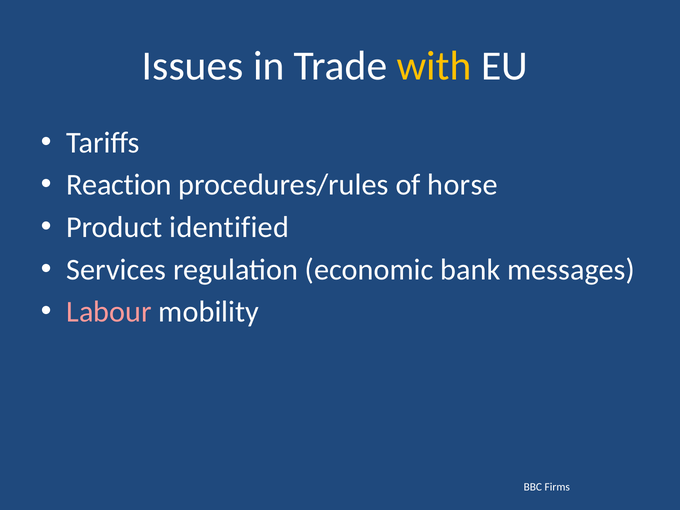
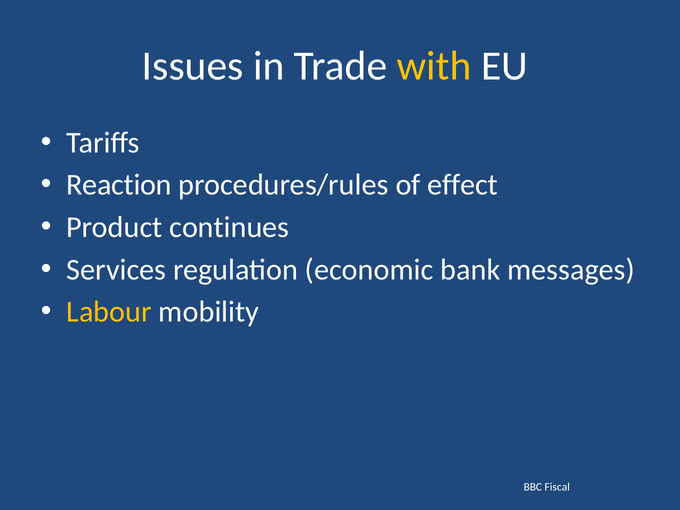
horse: horse -> effect (463, 185)
identified: identified -> continues (229, 227)
Labour colour: pink -> yellow (109, 312)
Firms: Firms -> Fiscal (557, 487)
